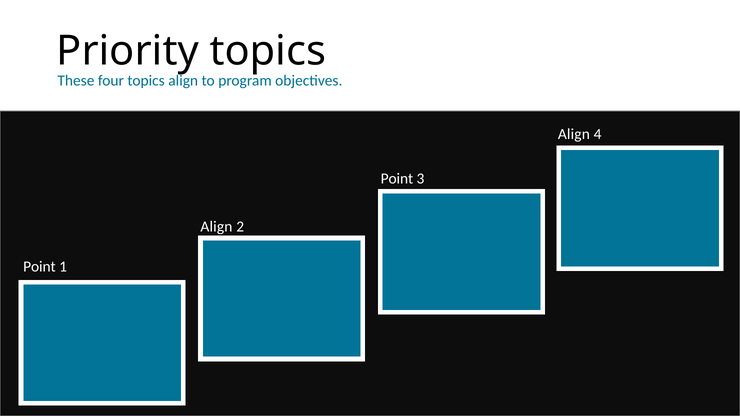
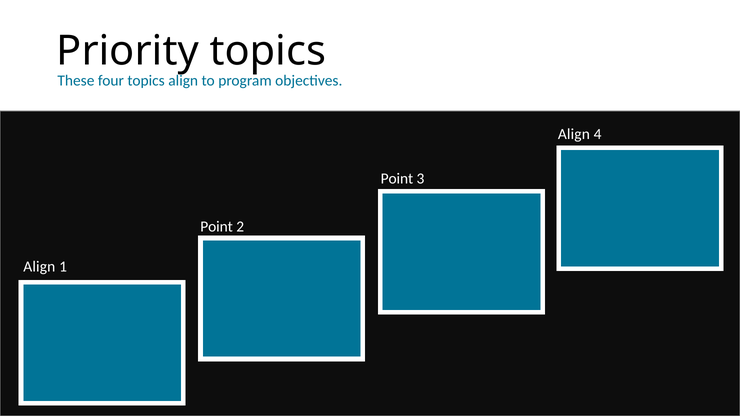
Align: Align -> Point (217, 227)
Point: Point -> Align (39, 267)
